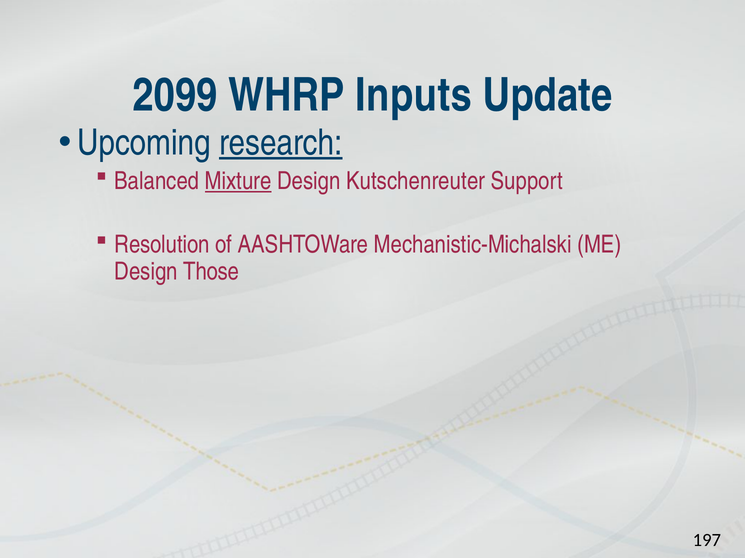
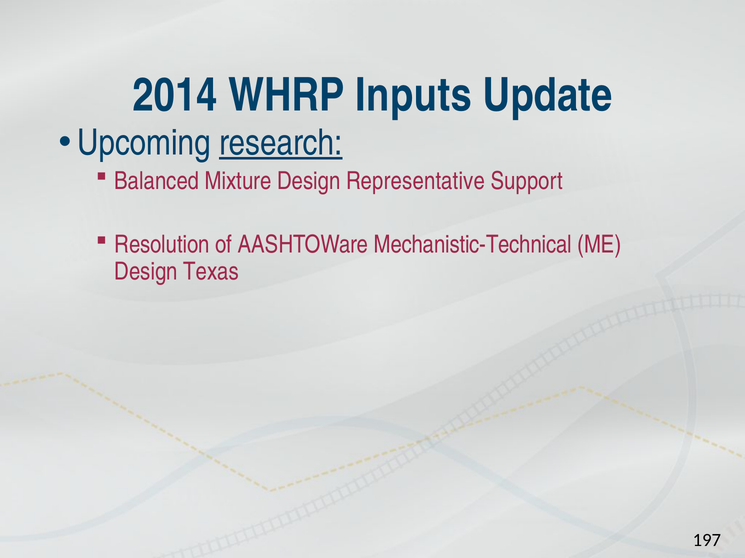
2099: 2099 -> 2014 (175, 96)
Mixture underline: present -> none (238, 181)
Kutschenreuter: Kutschenreuter -> Representative (416, 181)
Mechanistic-Michalski: Mechanistic-Michalski -> Mechanistic-Technical (473, 245)
Those: Those -> Texas (211, 272)
